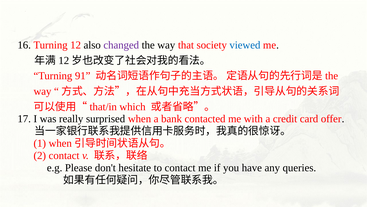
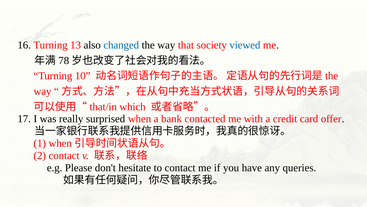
Turning 12: 12 -> 13 (76, 45)
changed colour: purple -> blue (121, 45)
12: 12 -> 78 (64, 60)
91: 91 -> 10 (83, 76)
